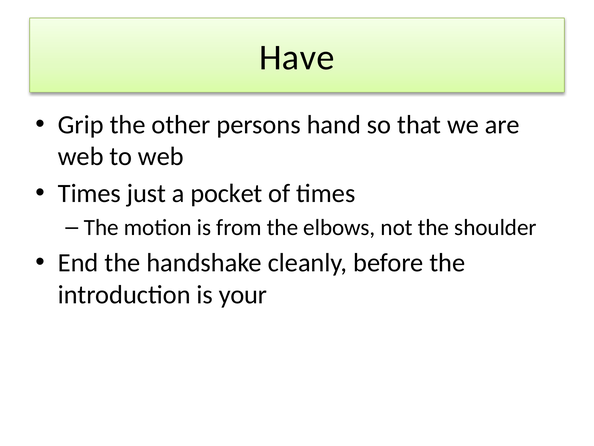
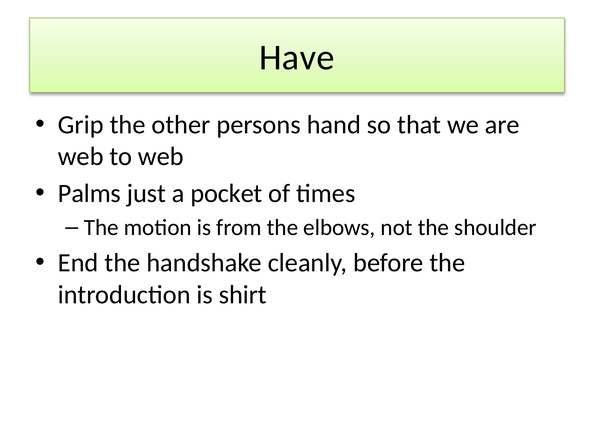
Times: Times -> Palms (89, 193)
your: your -> shirt (243, 294)
